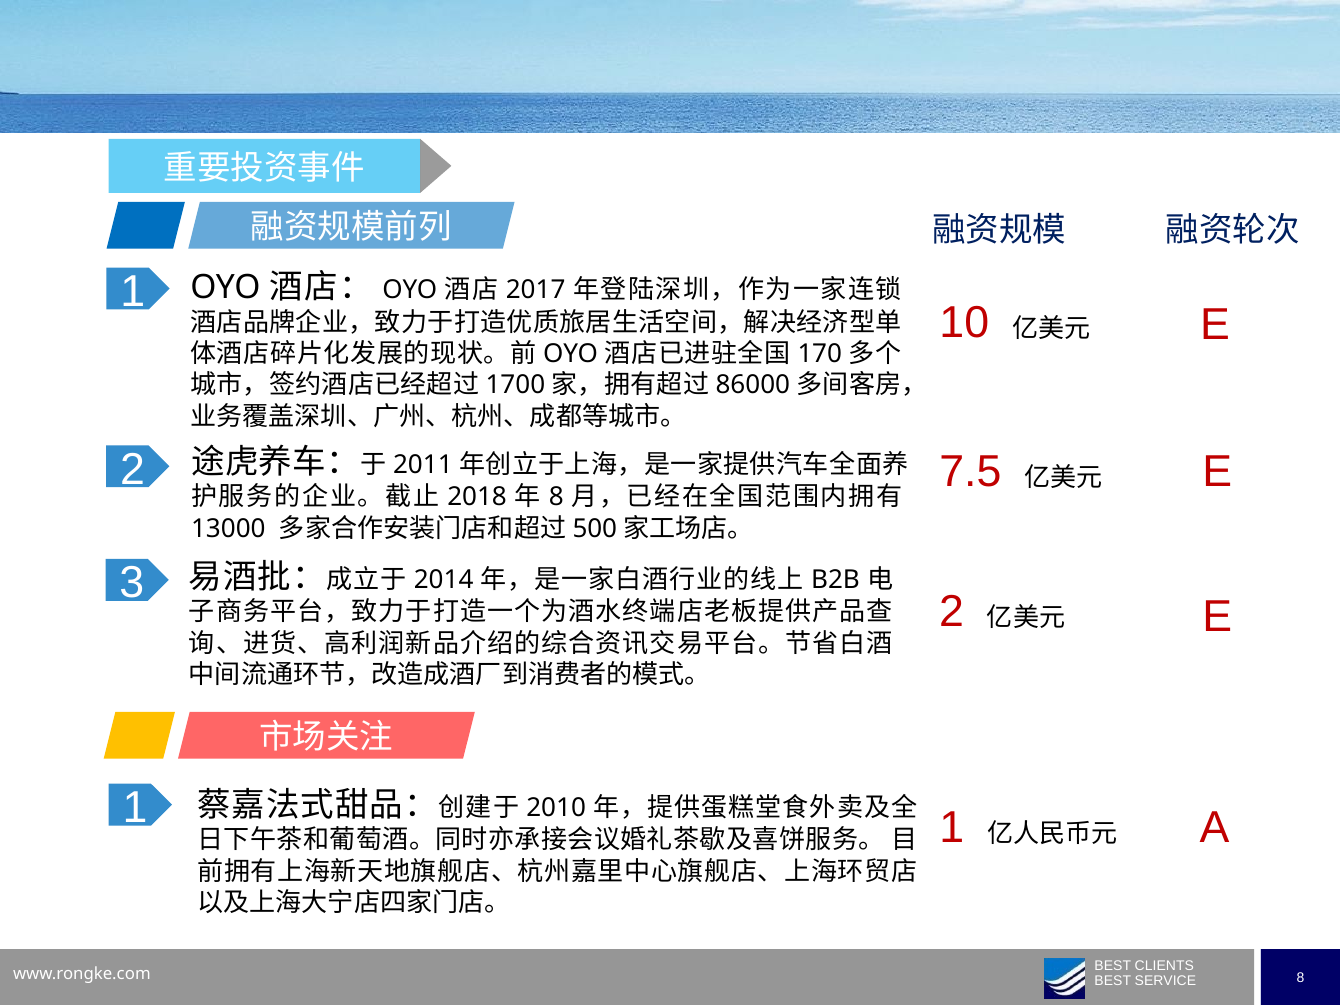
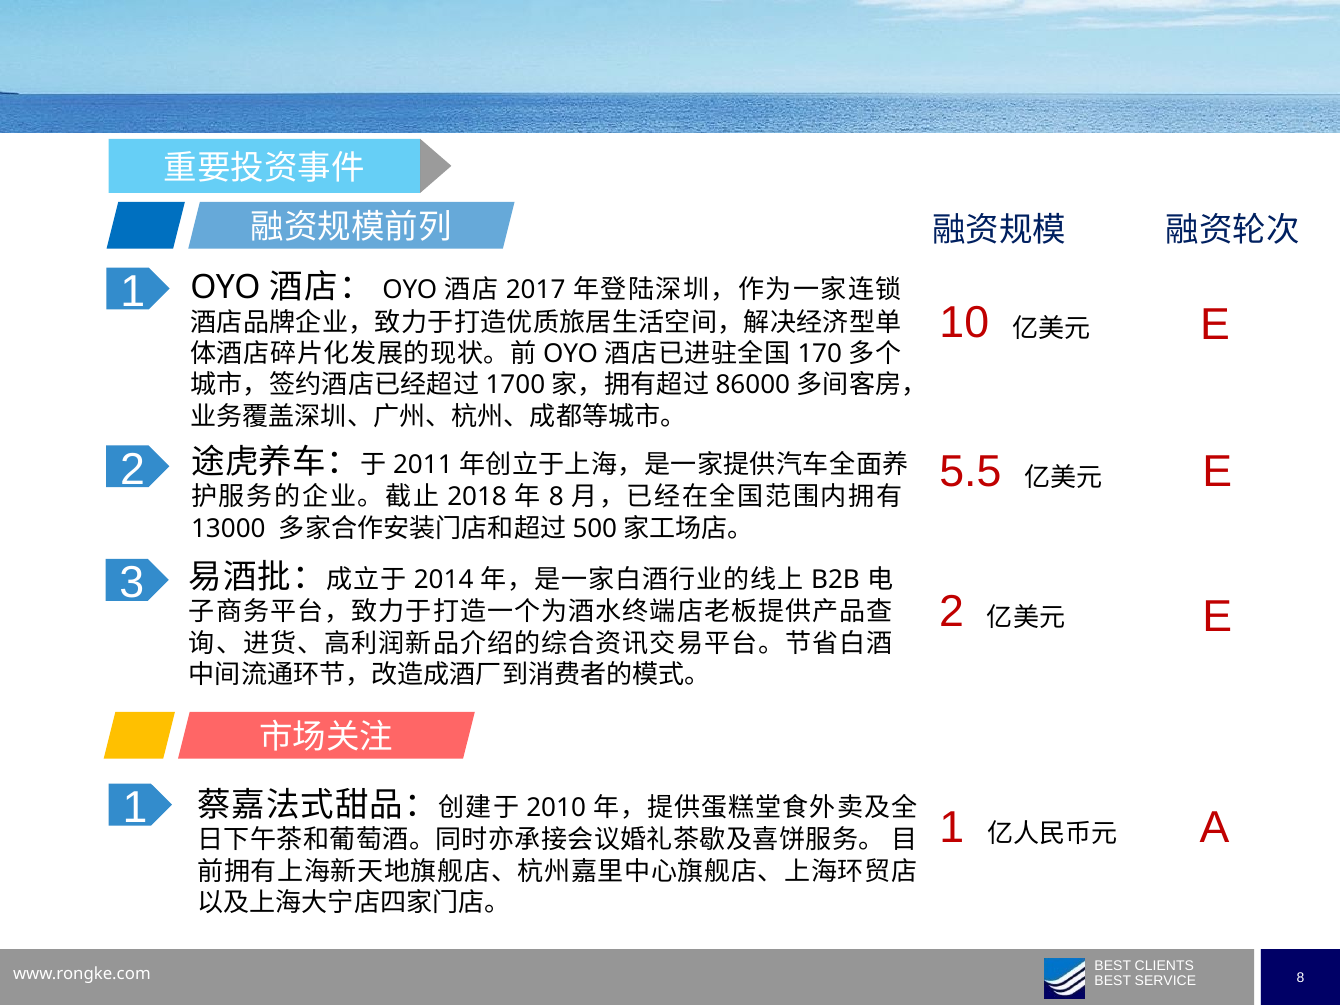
7.5: 7.5 -> 5.5 (970, 471)
